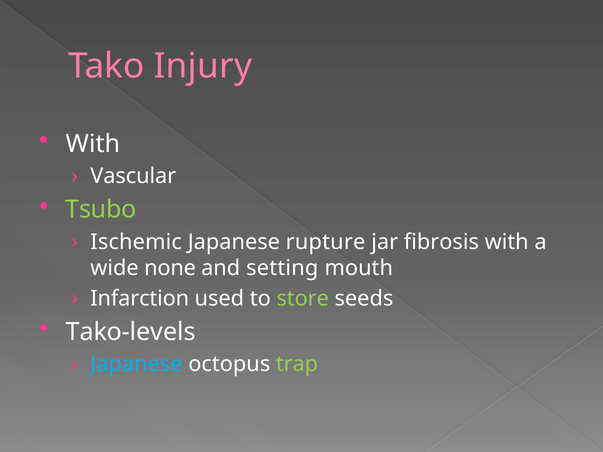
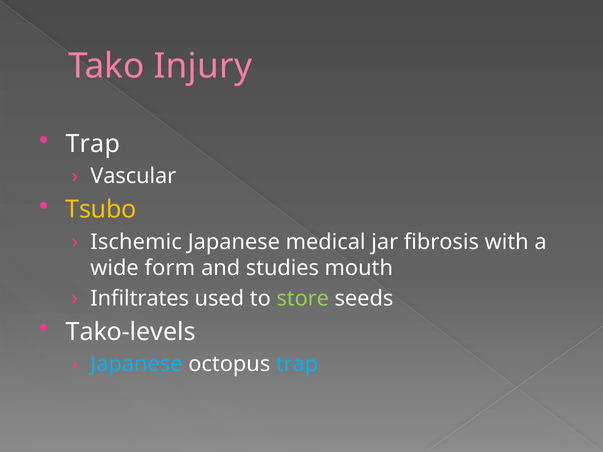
With: With -> Trap (93, 144)
Tsubo colour: light green -> yellow (101, 210)
rupture: rupture -> medical (326, 242)
none: none -> form (170, 268)
setting: setting -> studies (282, 268)
Infarction: Infarction -> Infiltrates (140, 299)
trap colour: light green -> light blue (297, 364)
